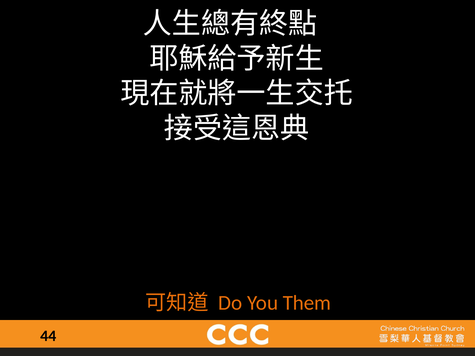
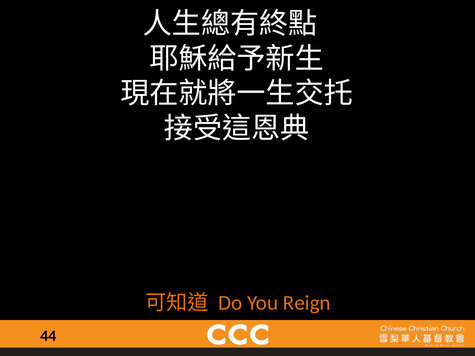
Them: Them -> Reign (307, 303)
